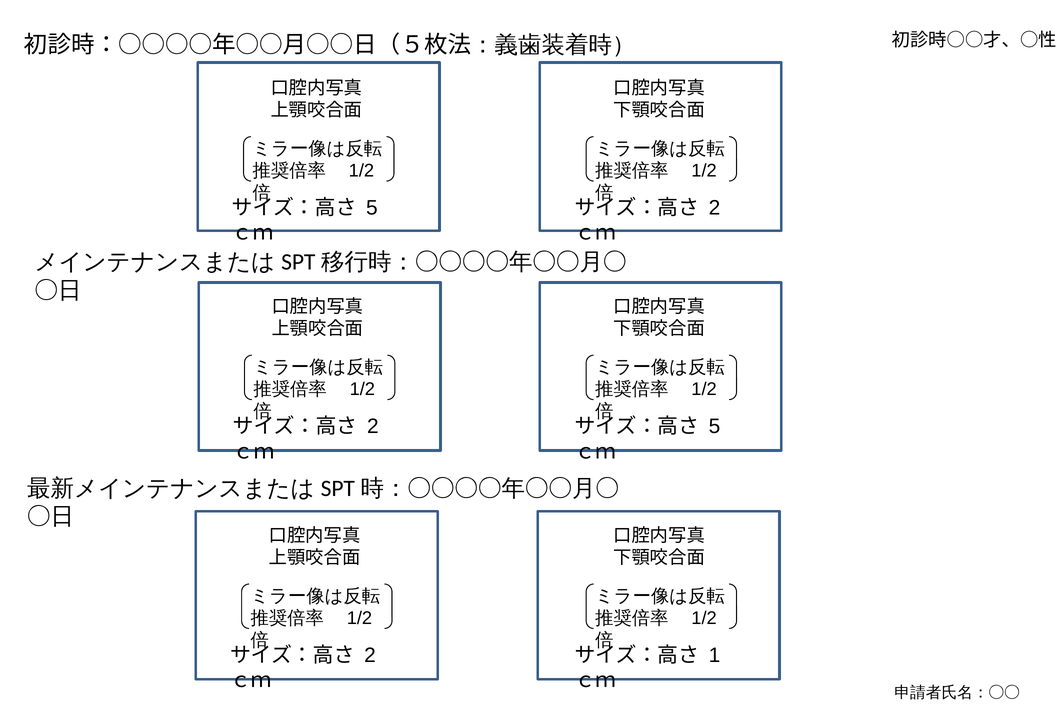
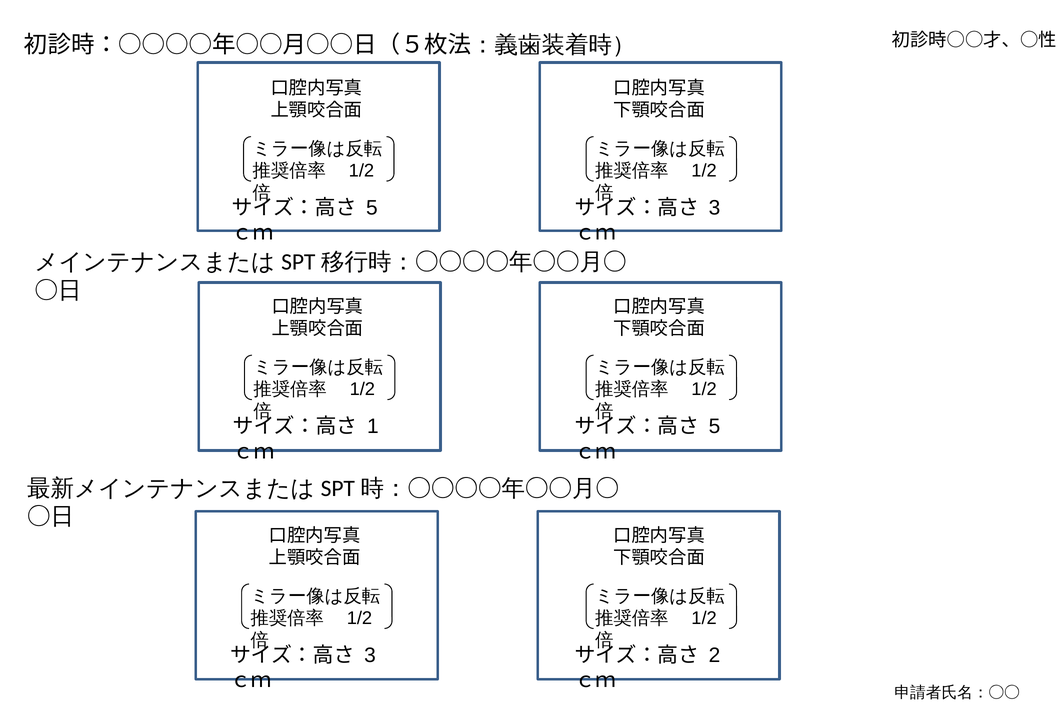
2: 2 -> 3 (715, 208)
2: 2 -> 1 (373, 427)
2: 2 -> 3 (370, 655)
1: 1 -> 2 (715, 655)
